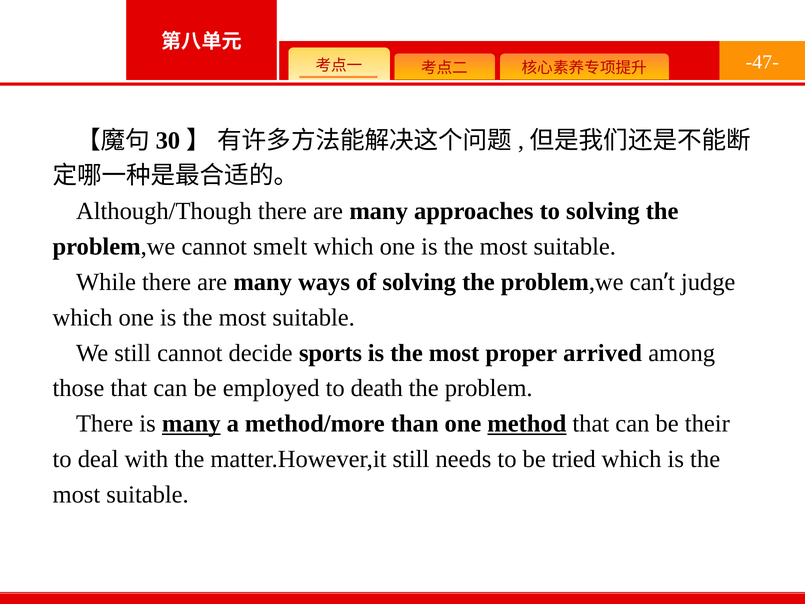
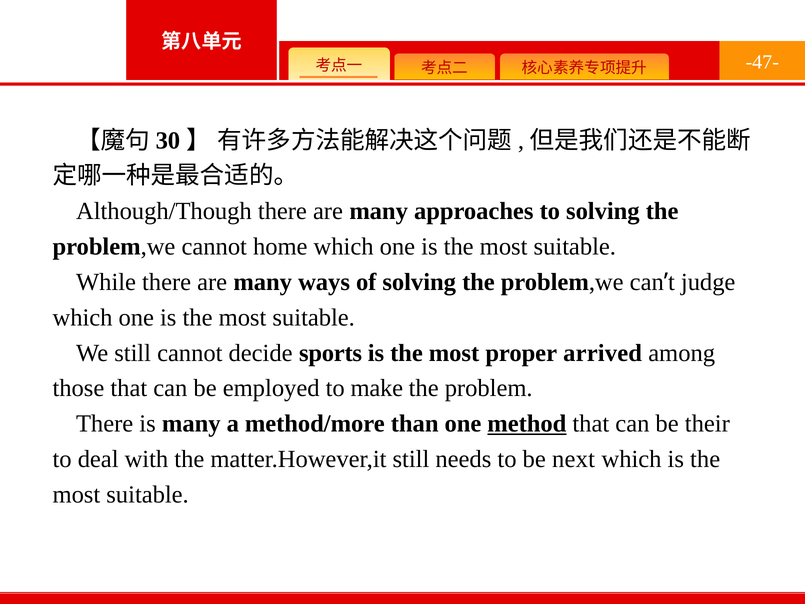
smelt: smelt -> home (280, 247)
death: death -> make (377, 388)
many underline: present -> none (191, 424)
tried: tried -> next (574, 459)
